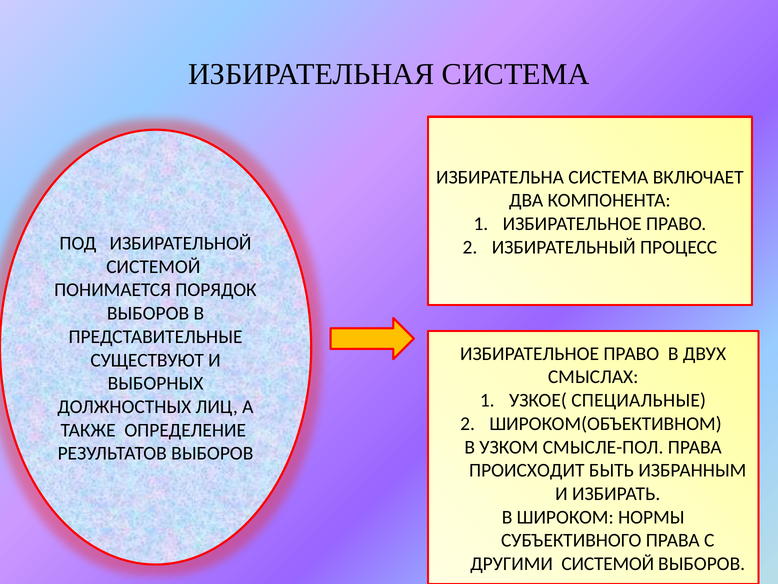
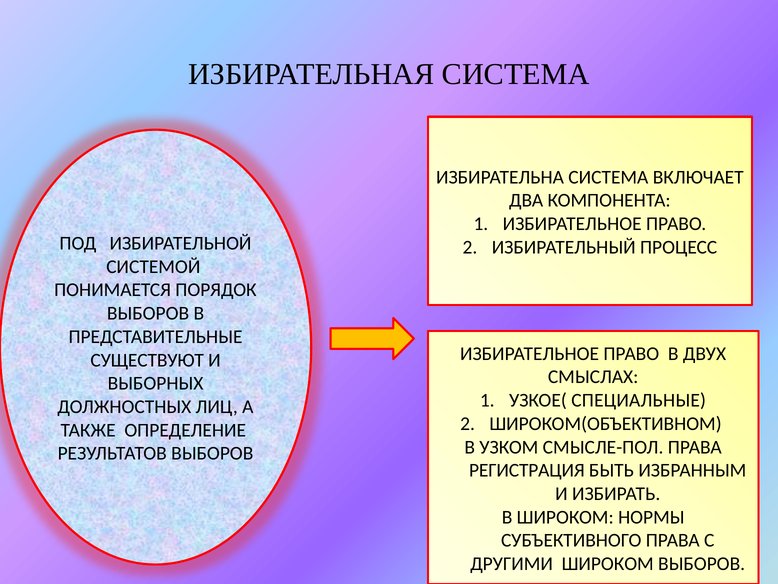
ПРОИСХОДИТ: ПРОИСХОДИТ -> РЕГИСТРАЦИЯ (527, 470)
ДРУГИМИ СИСТЕМОЙ: СИСТЕМОЙ -> ШИРОКОМ (608, 563)
